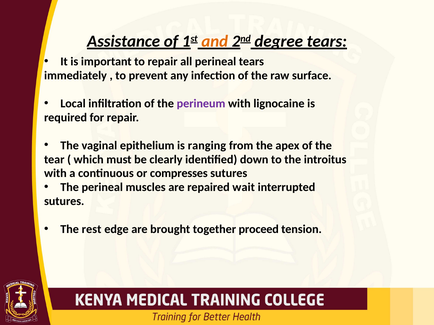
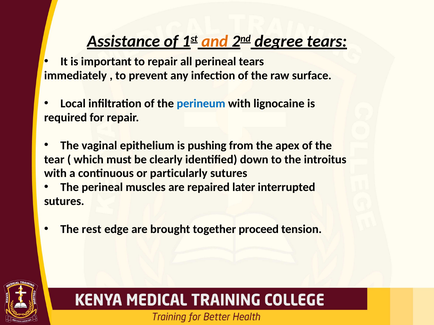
perineum colour: purple -> blue (201, 104)
ranging: ranging -> pushing (207, 146)
compresses: compresses -> particularly (179, 174)
wait: wait -> later (244, 188)
